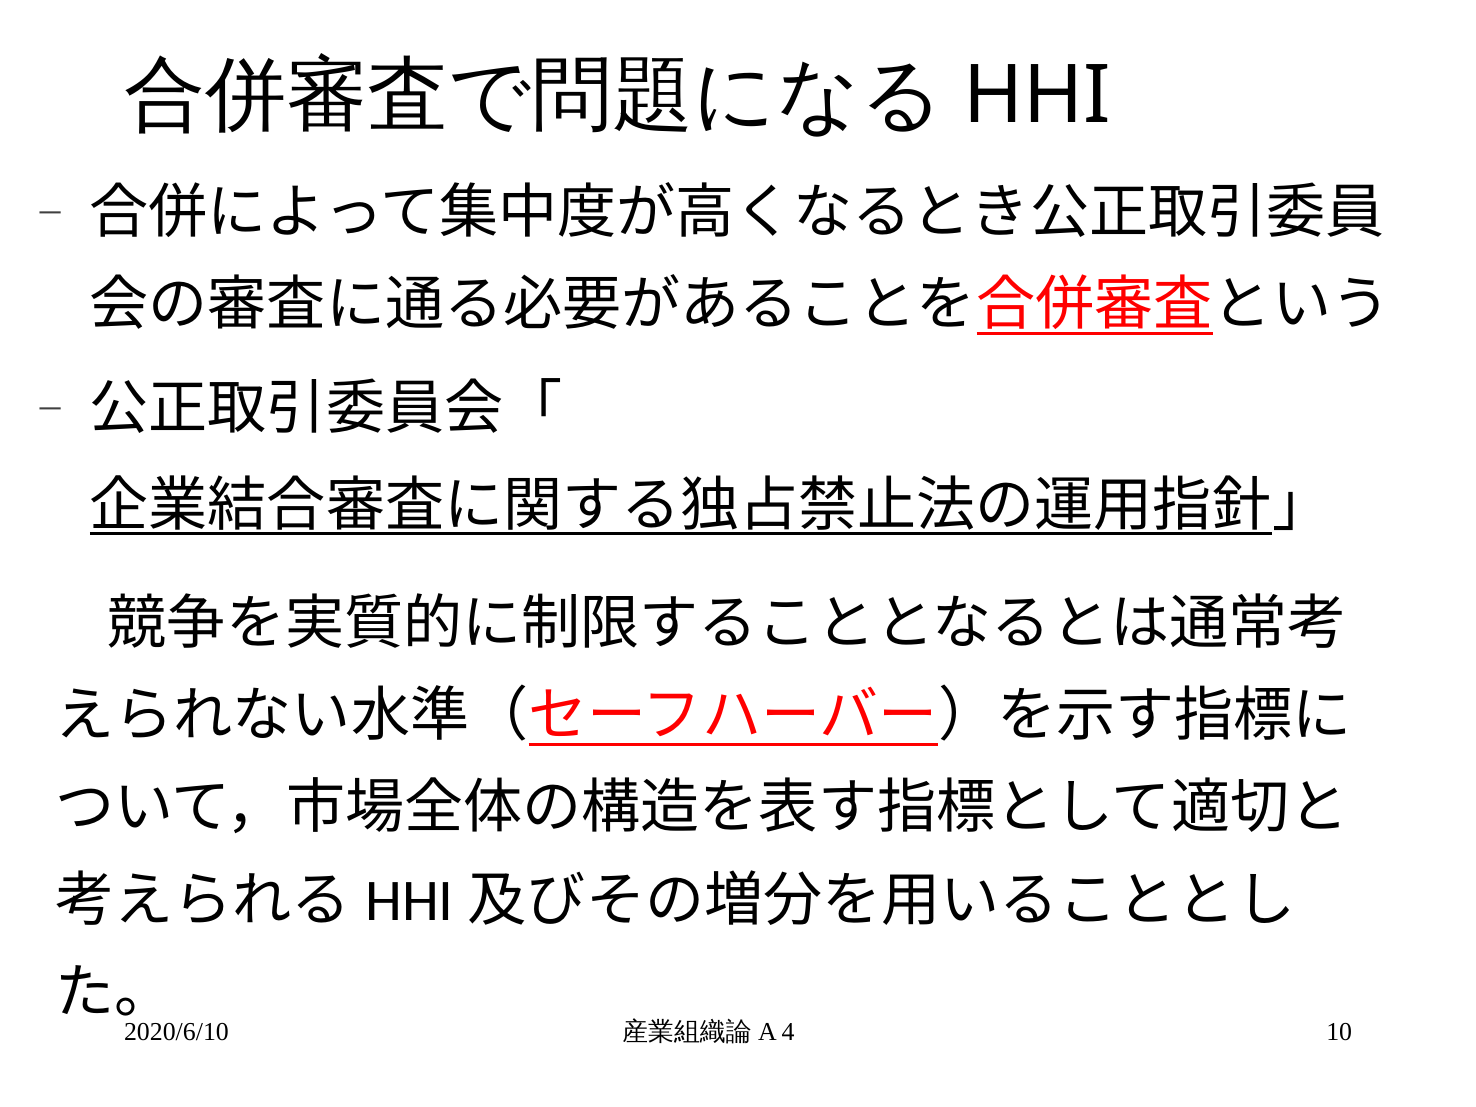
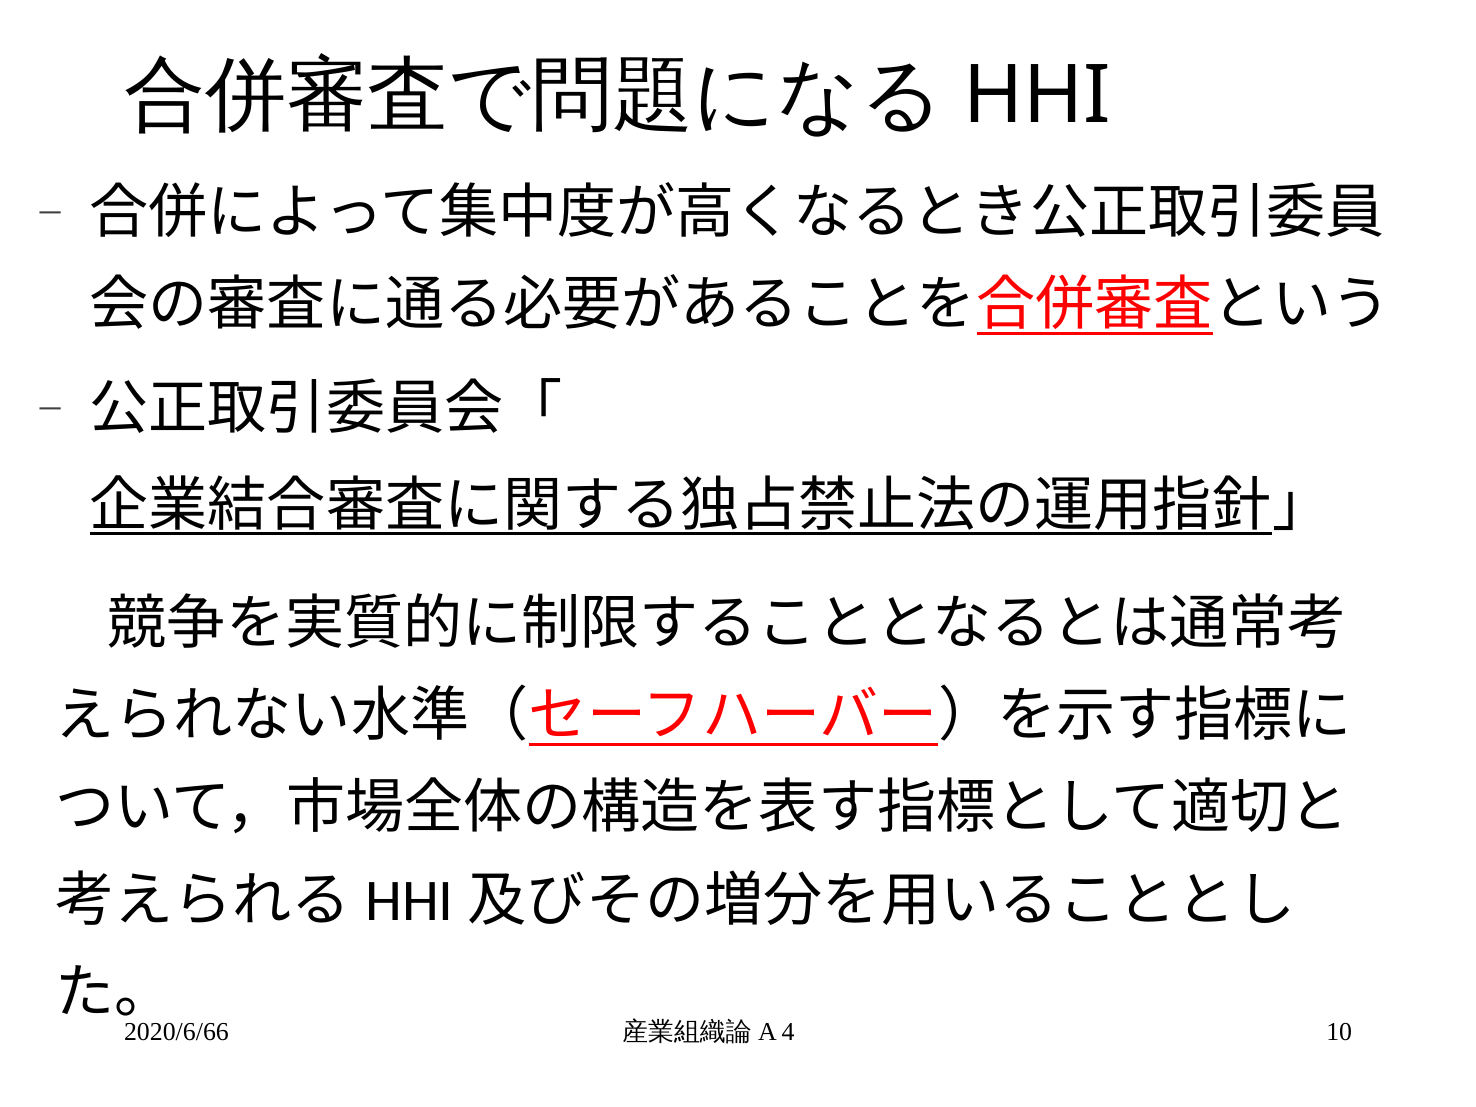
2020/6/10: 2020/6/10 -> 2020/6/66 (176, 1032)
